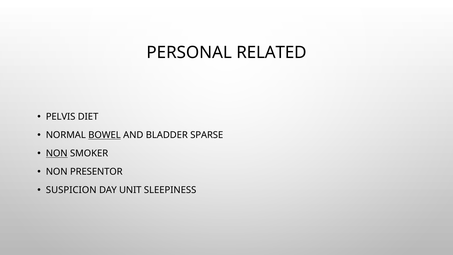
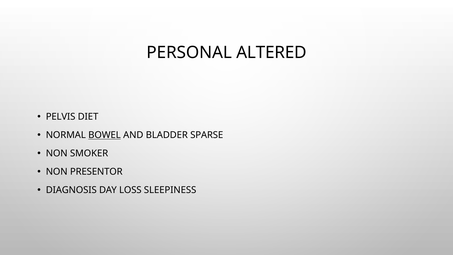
RELATED: RELATED -> ALTERED (271, 53)
NON underline: present -> none (57, 153)
SUSPICION: SUSPICION -> DIAGNOSIS (71, 190)
UNIT: UNIT -> LOSS (130, 190)
